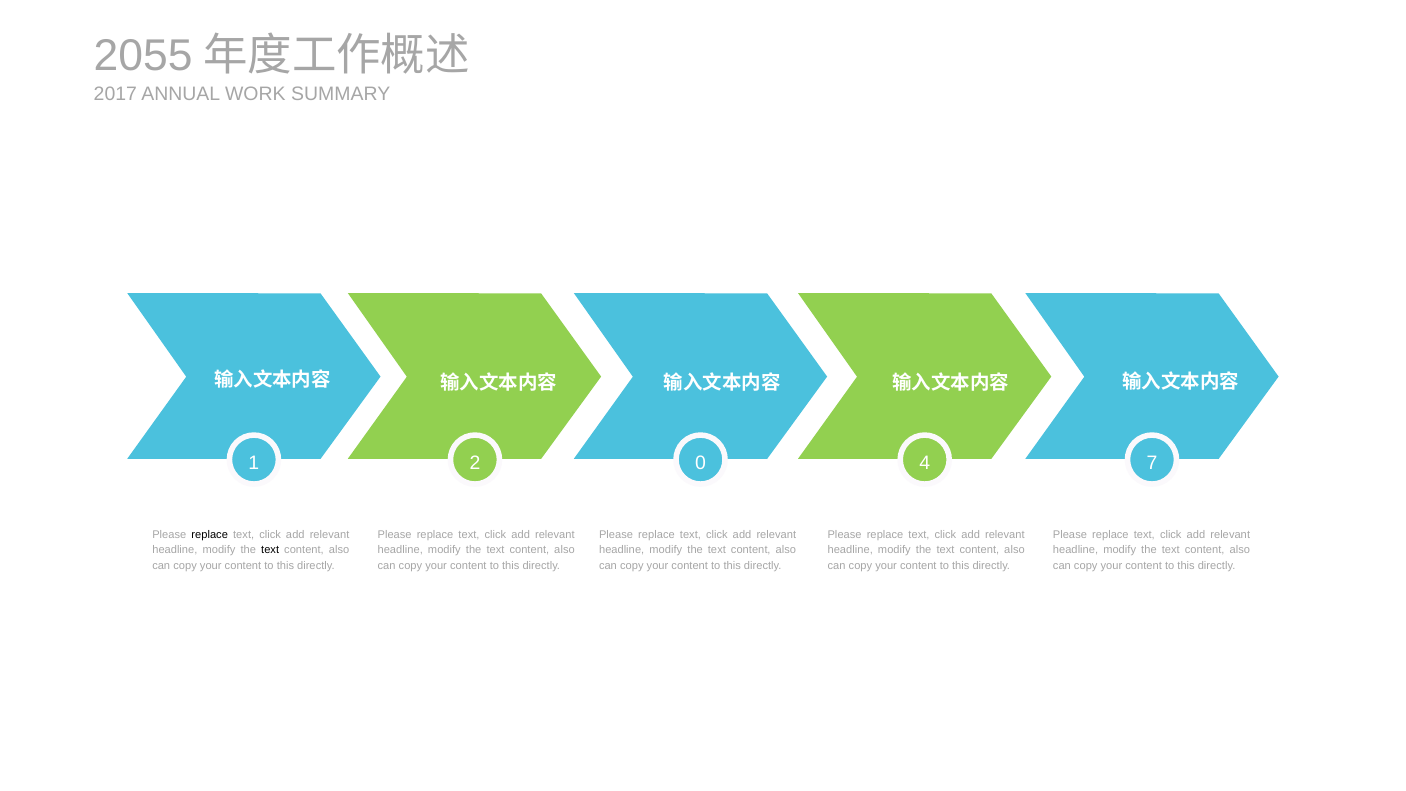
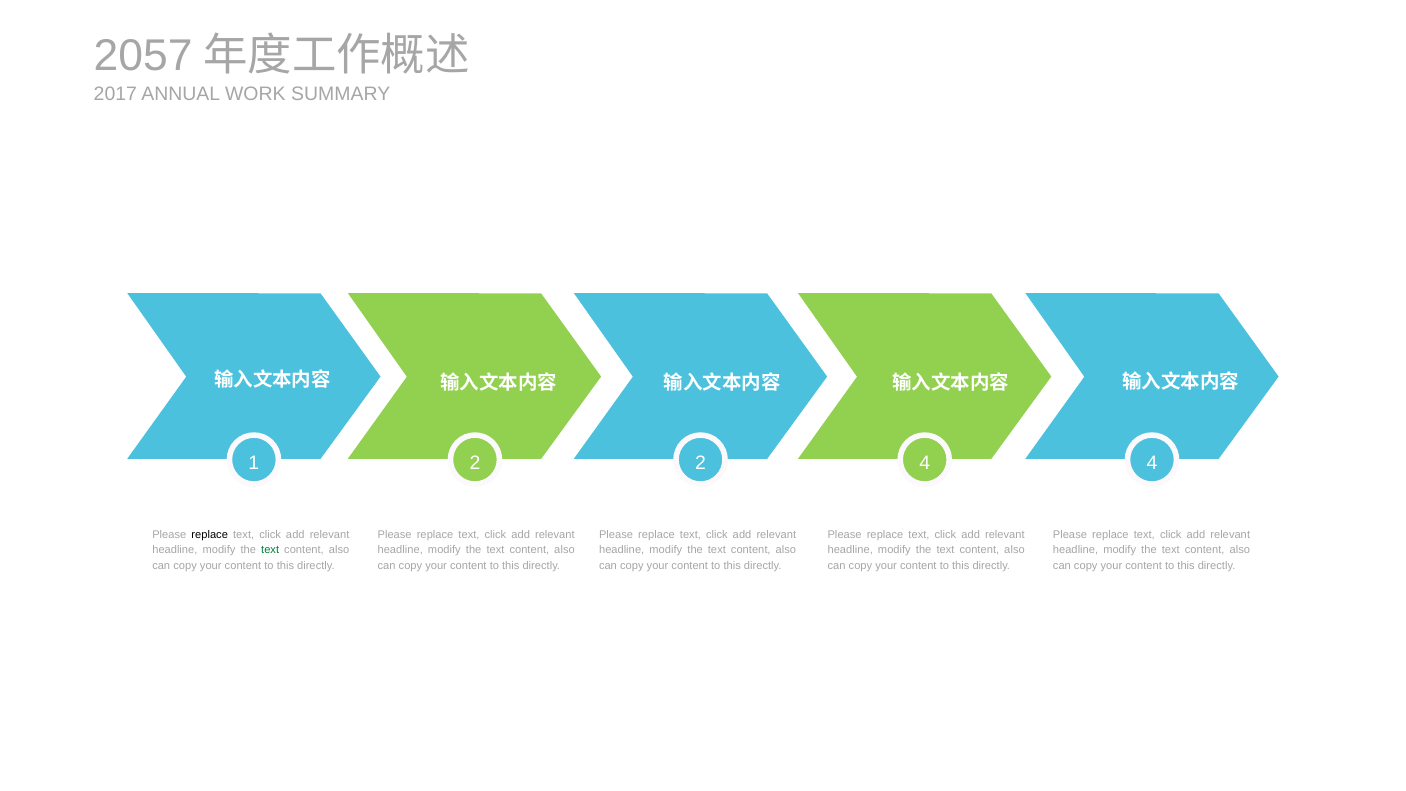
2055: 2055 -> 2057 (143, 56)
2 0: 0 -> 2 (701, 463)
4 7: 7 -> 4 (1152, 463)
text colour: black -> green (270, 550)
